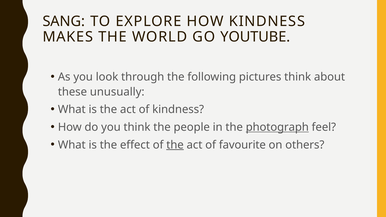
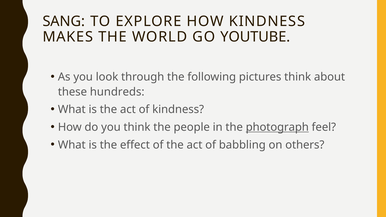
unusually: unusually -> hundreds (117, 92)
the underline: present -> none (175, 145)
favourite: favourite -> babbling (242, 145)
